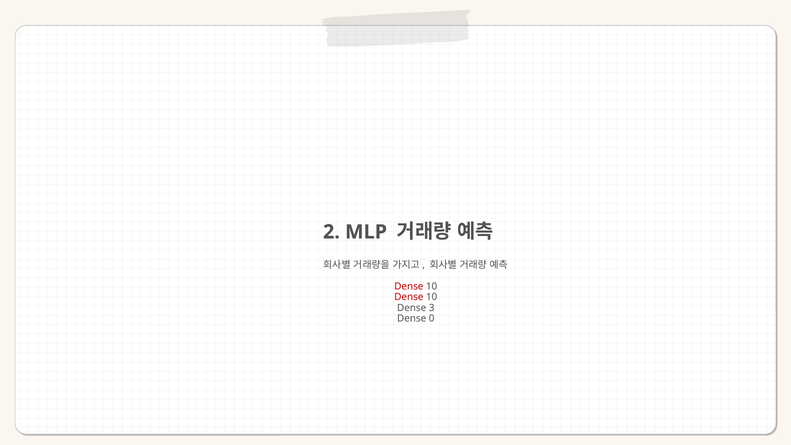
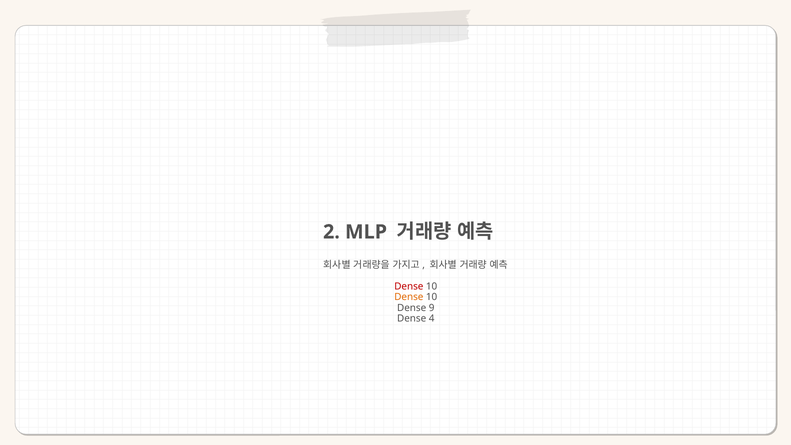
Dense colour: red -> orange (409, 297)
3: 3 -> 9 (432, 308)
0: 0 -> 4 (432, 318)
